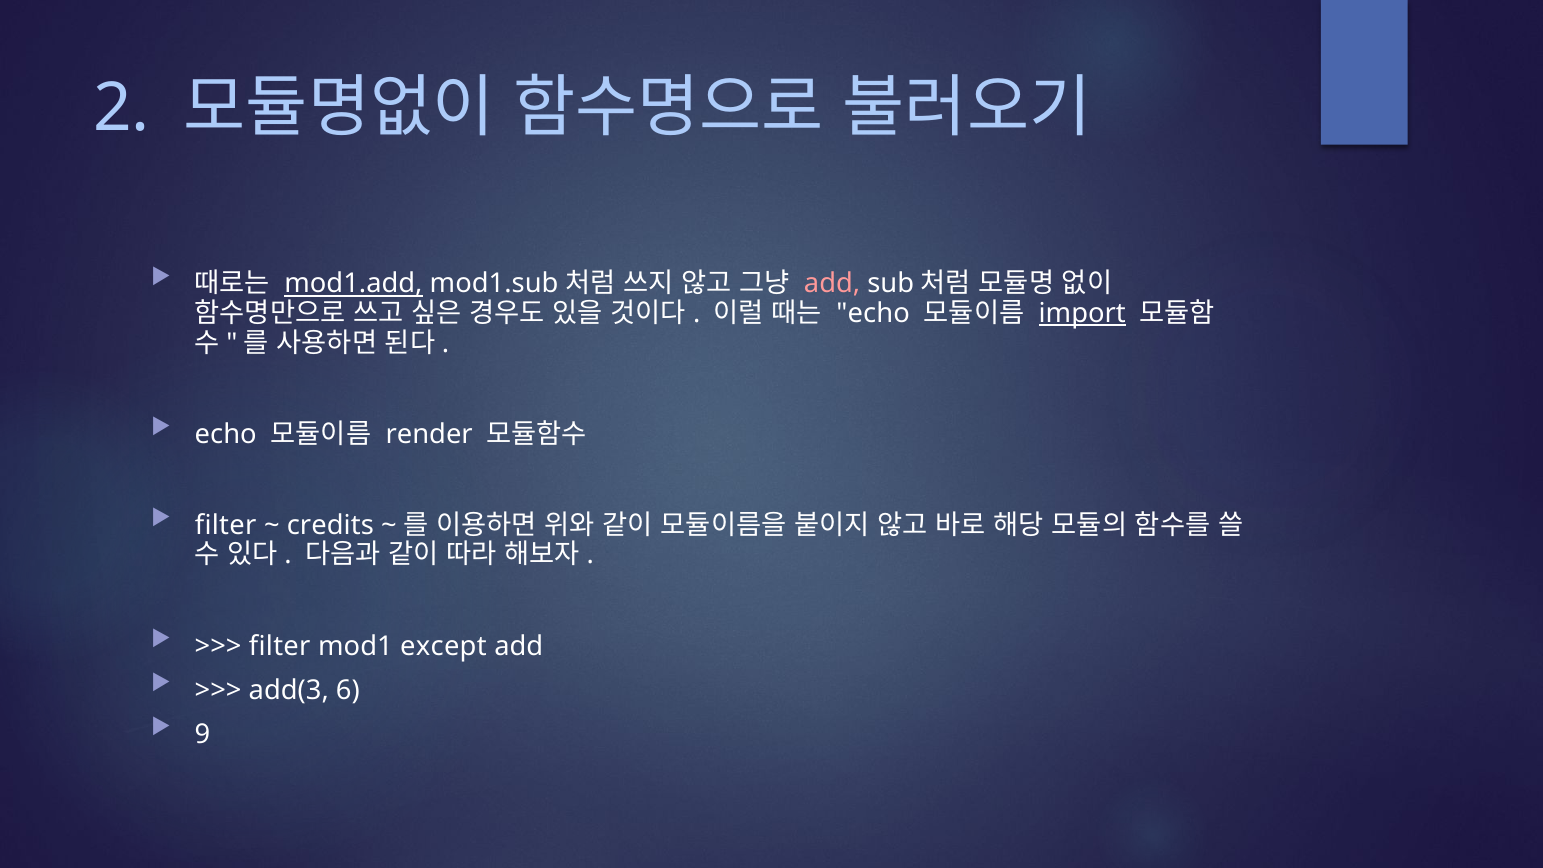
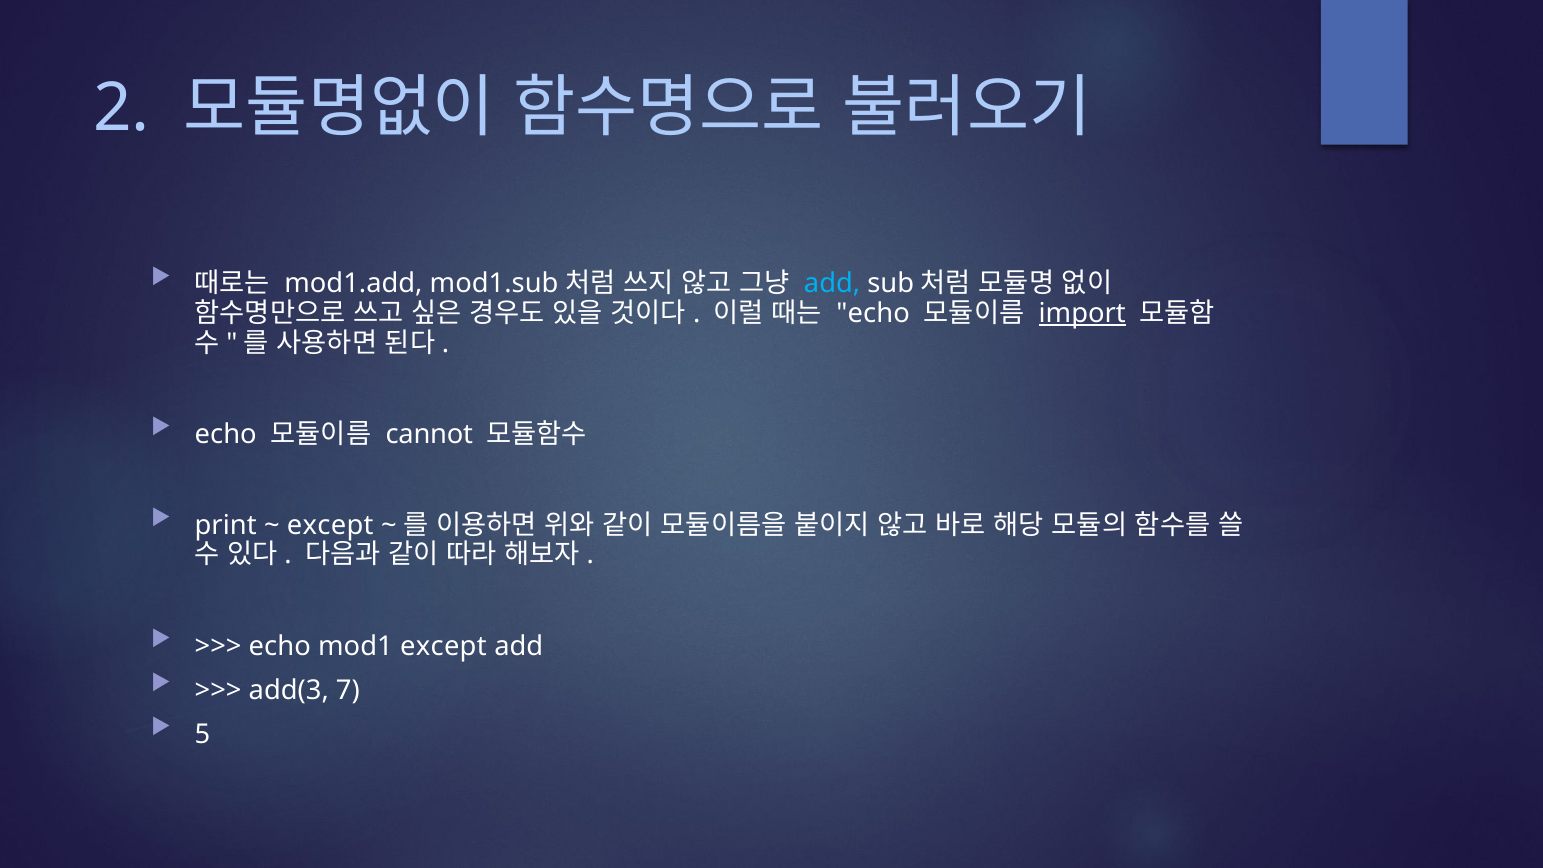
mod1.add underline: present -> none (353, 284)
add colour: pink -> light blue (832, 284)
render: render -> cannot (429, 434)
filter: filter -> print (226, 525)
credits: credits -> except (330, 525)
filter: filter -> echo (280, 646)
6: 6 -> 7 (348, 690)
9: 9 -> 5 (202, 734)
